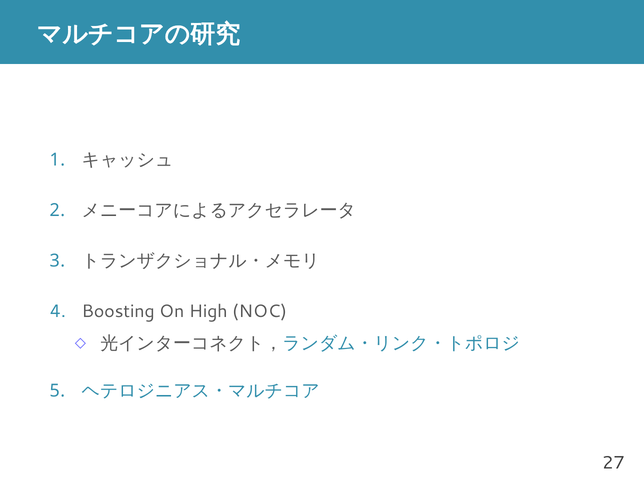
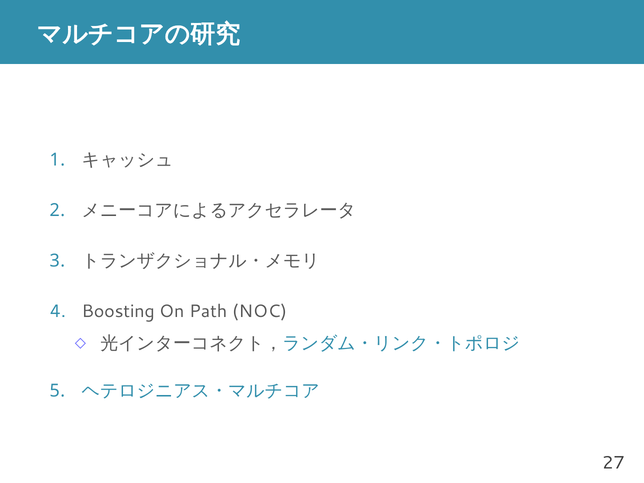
High: High -> Path (208, 311)
